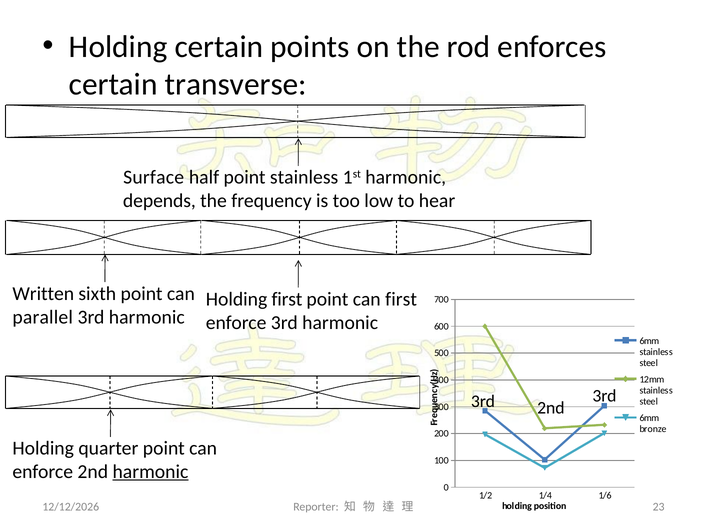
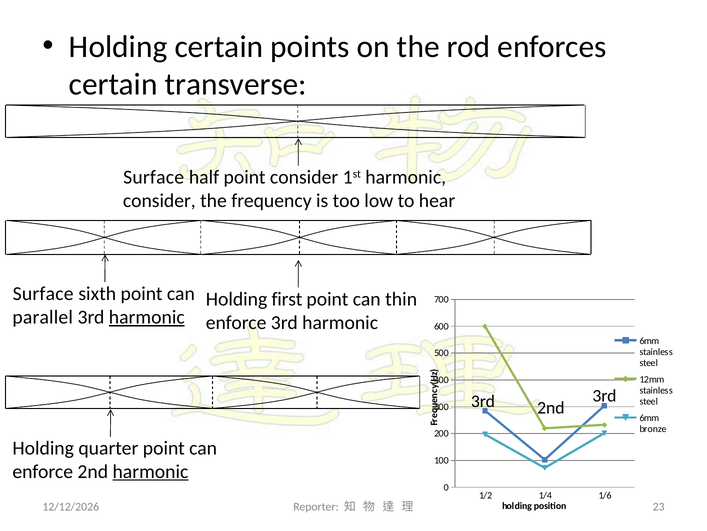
point stainless: stainless -> consider (304, 177)
depends: depends -> consider (159, 200)
Written: Written -> Surface (43, 293)
can first: first -> thin (401, 299)
harmonic underline: none -> present (147, 317)
